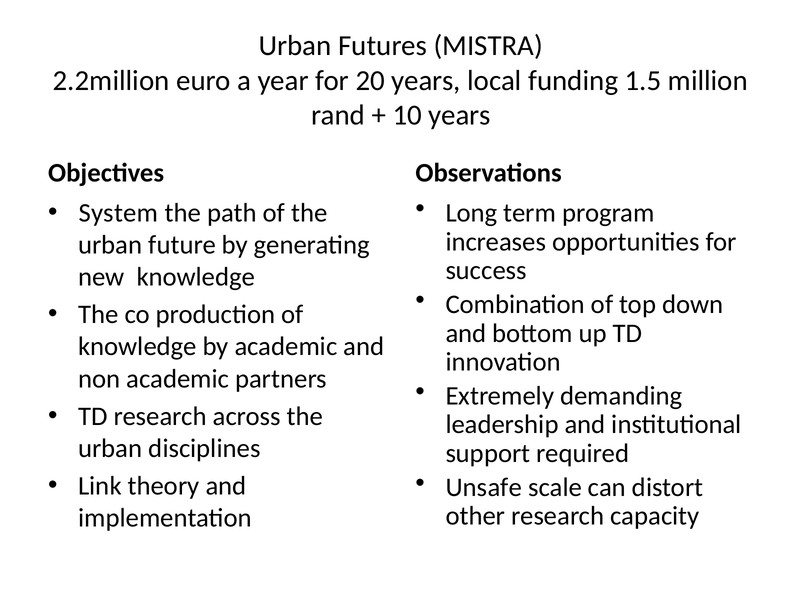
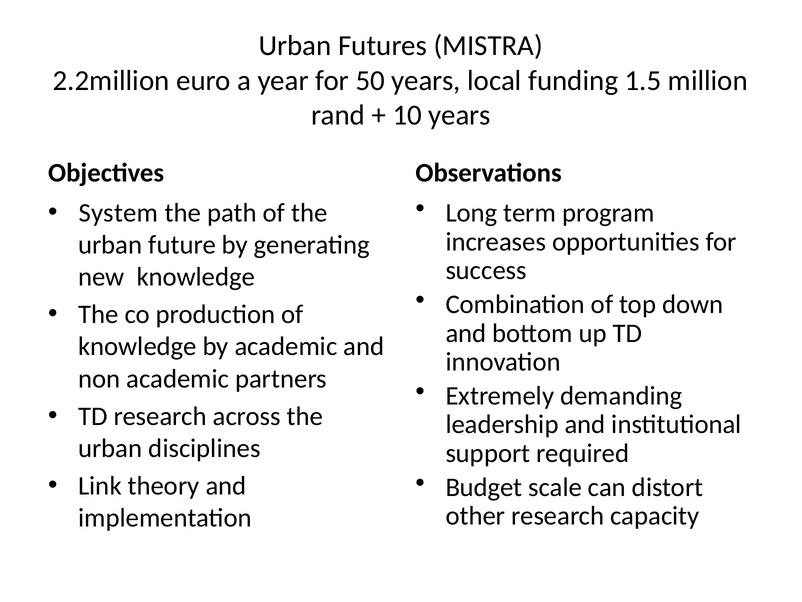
20: 20 -> 50 (370, 80)
Unsafe: Unsafe -> Budget (484, 487)
